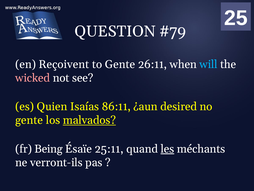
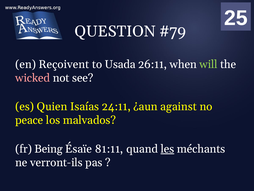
to Gente: Gente -> Usada (120, 64)
will colour: light blue -> light green (209, 64)
86:11: 86:11 -> 24:11 (116, 106)
desired: desired -> against (179, 106)
gente: gente -> peace (29, 120)
malvados underline: present -> none (89, 120)
25:11: 25:11 -> 81:11 (109, 149)
